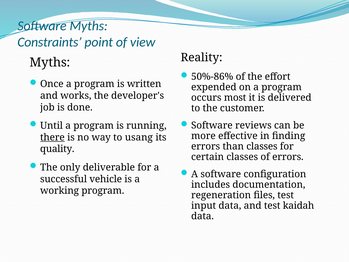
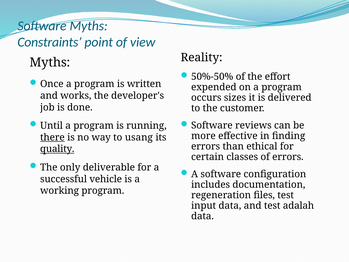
50%-86%: 50%-86% -> 50%-50% (212, 77)
most: most -> sizes (235, 98)
than classes: classes -> ethical (262, 146)
quality underline: none -> present (57, 149)
kaidah: kaidah -> adalah (299, 205)
